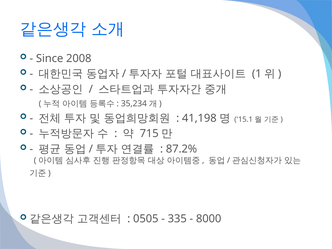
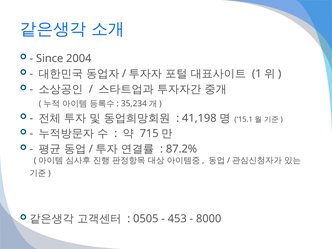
2008: 2008 -> 2004 (79, 58)
335: 335 -> 453 (177, 219)
